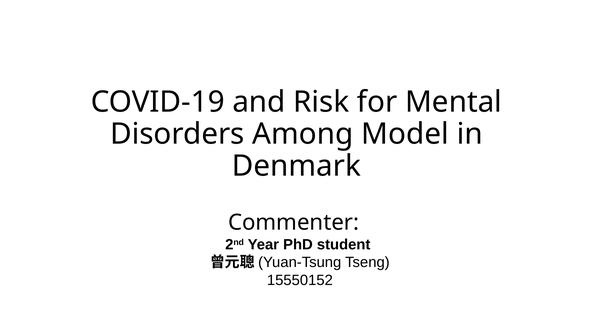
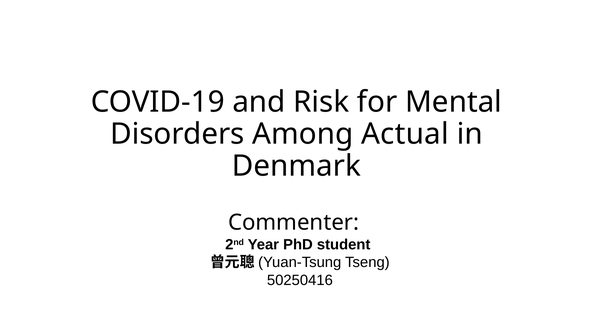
Model: Model -> Actual (405, 134)
15550152: 15550152 -> 50250416 (300, 280)
